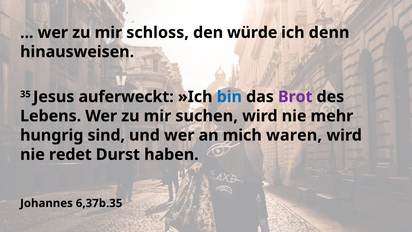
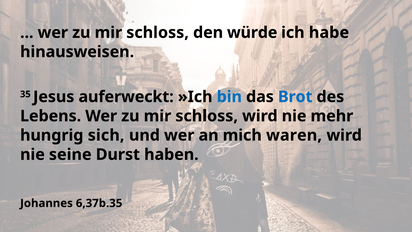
denn: denn -> habe (329, 33)
Brot colour: purple -> blue (295, 97)
suchen: suchen -> schloss (207, 116)
sind: sind -> sich (106, 135)
redet: redet -> seine (70, 154)
